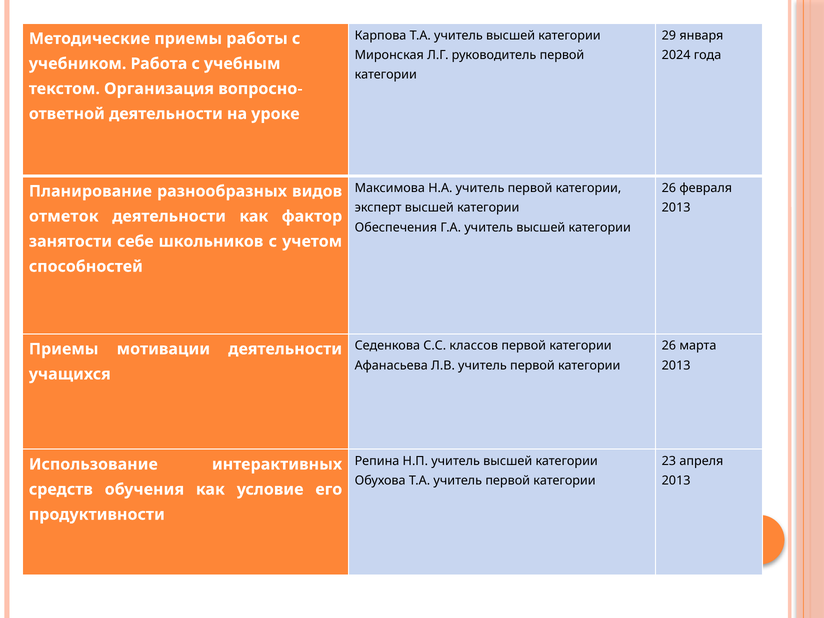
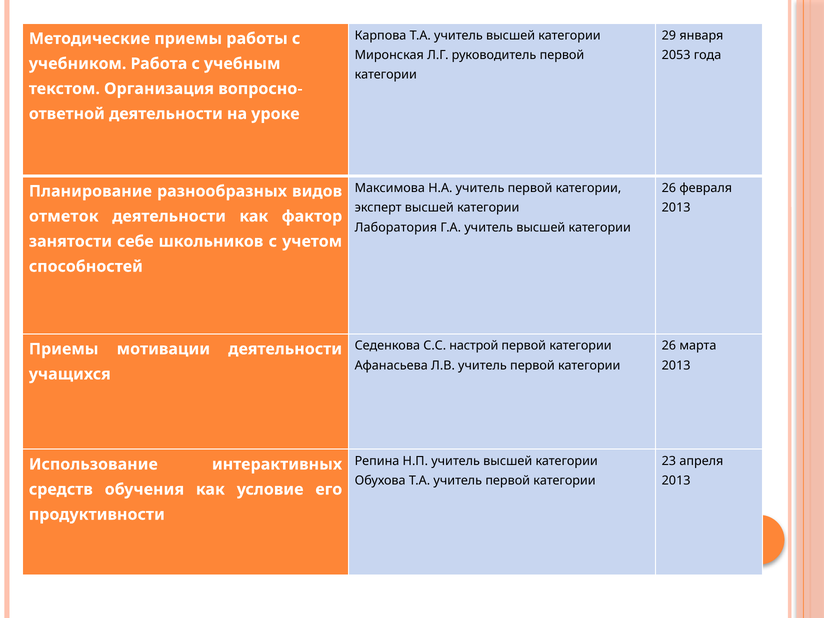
2024: 2024 -> 2053 (676, 55)
Обеспечения: Обеспечения -> Лаборатория (396, 227)
классов: классов -> настрой (474, 346)
